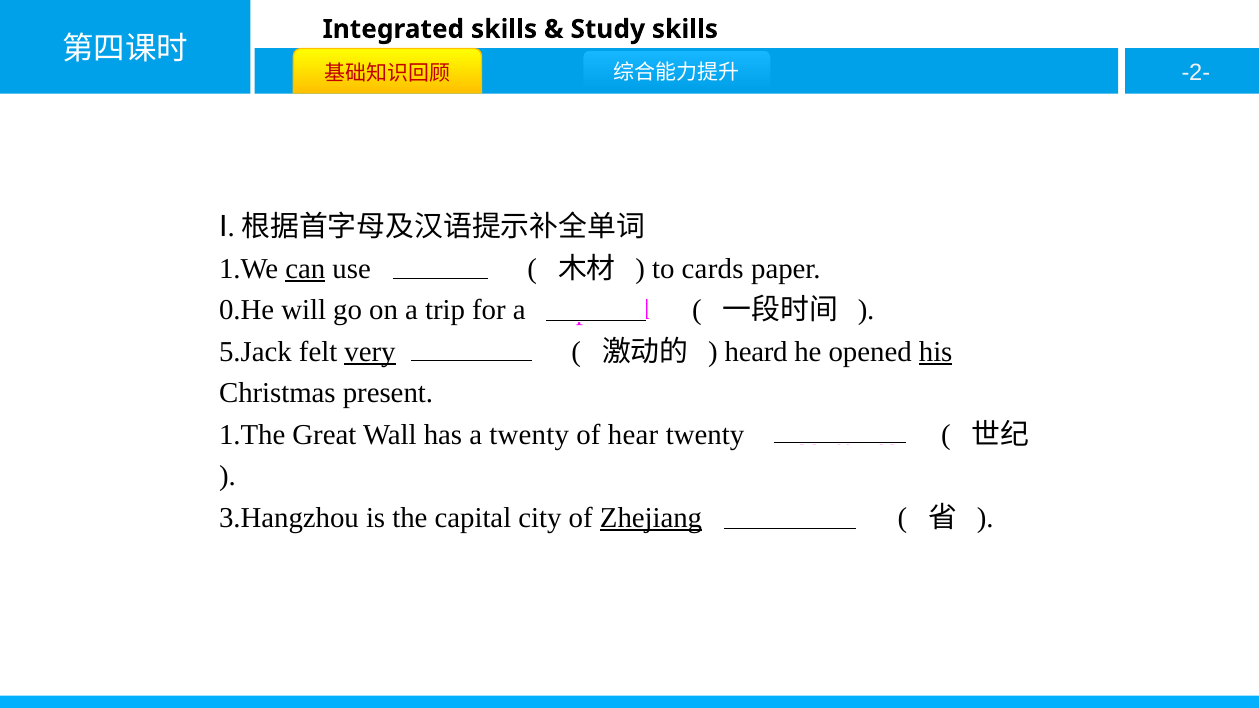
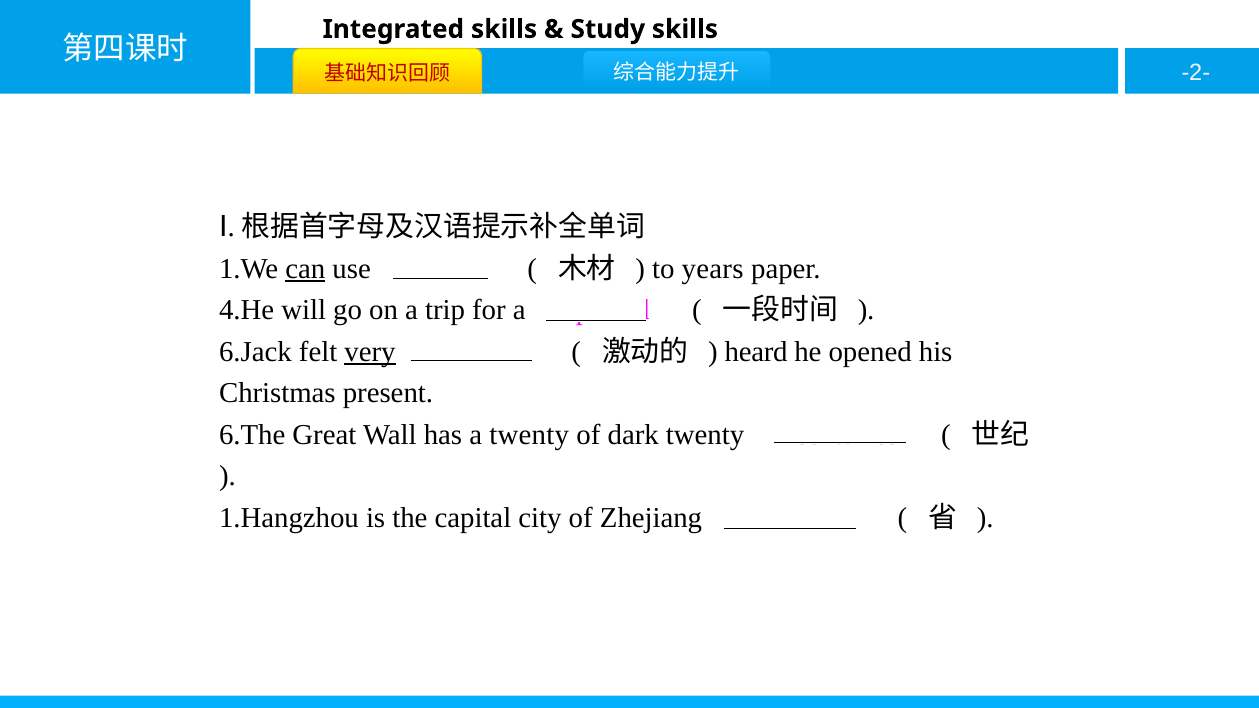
cards: cards -> years (713, 269)
0.He: 0.He -> 4.He (247, 310)
5.Jack: 5.Jack -> 6.Jack (255, 352)
his underline: present -> none (936, 352)
1.The: 1.The -> 6.The (252, 435)
hear: hear -> dark (633, 435)
3.Hangzhou: 3.Hangzhou -> 1.Hangzhou (289, 518)
Zhejiang underline: present -> none (651, 518)
